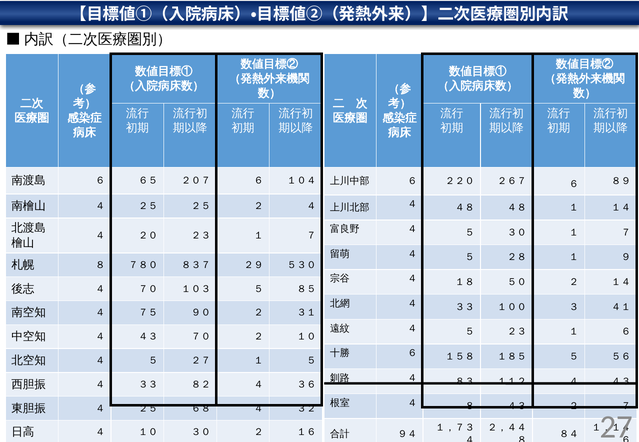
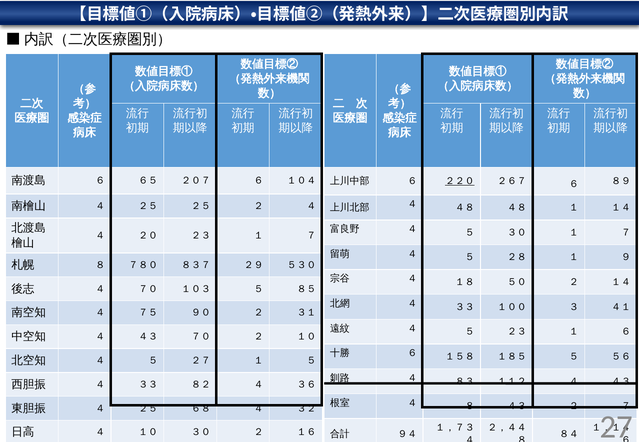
２２０ underline: none -> present (460, 181)
